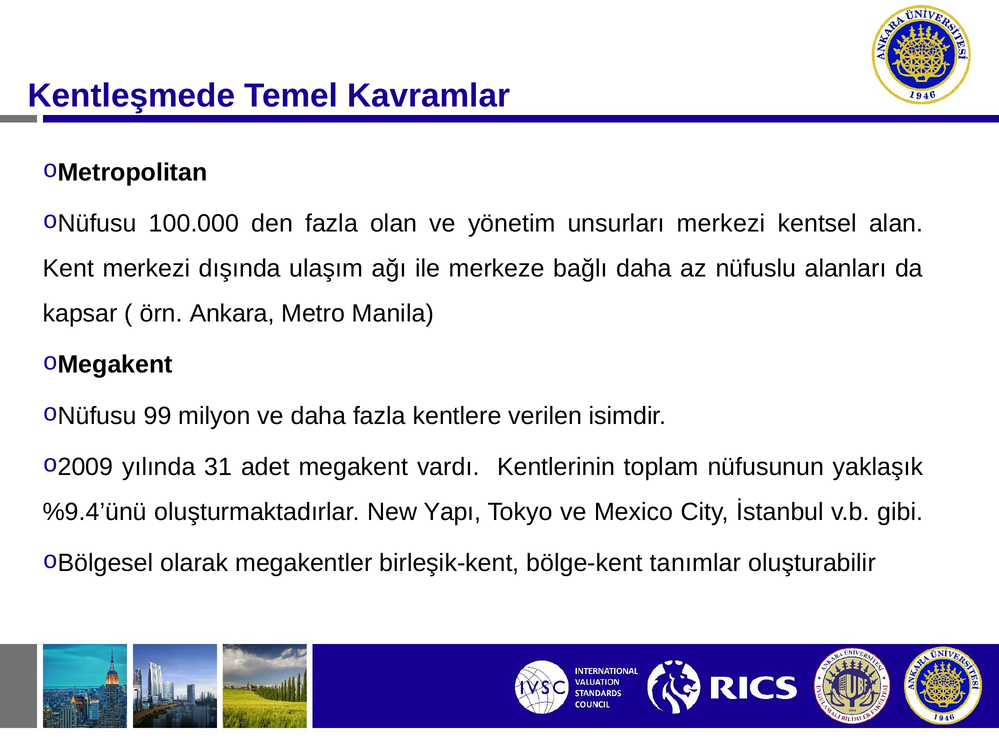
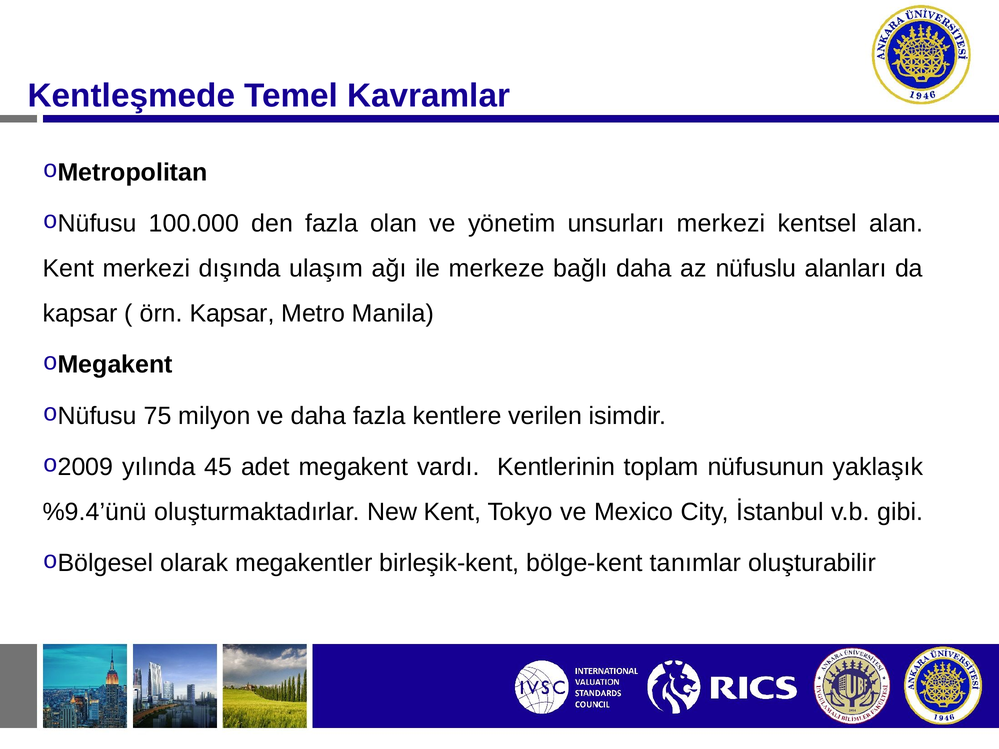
örn Ankara: Ankara -> Kapsar (232, 314)
99: 99 -> 75 (157, 416)
31: 31 -> 45 (218, 467)
New Yapı: Yapı -> Kent (452, 512)
